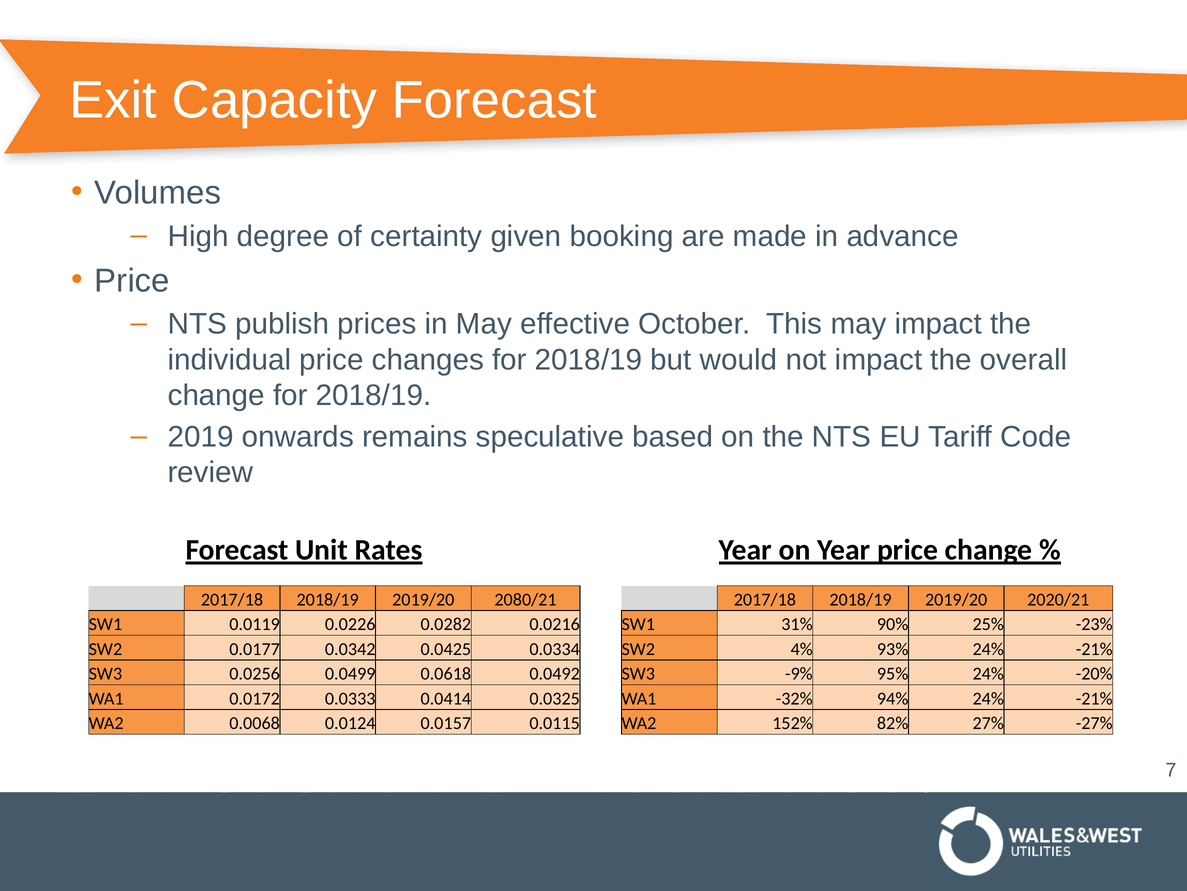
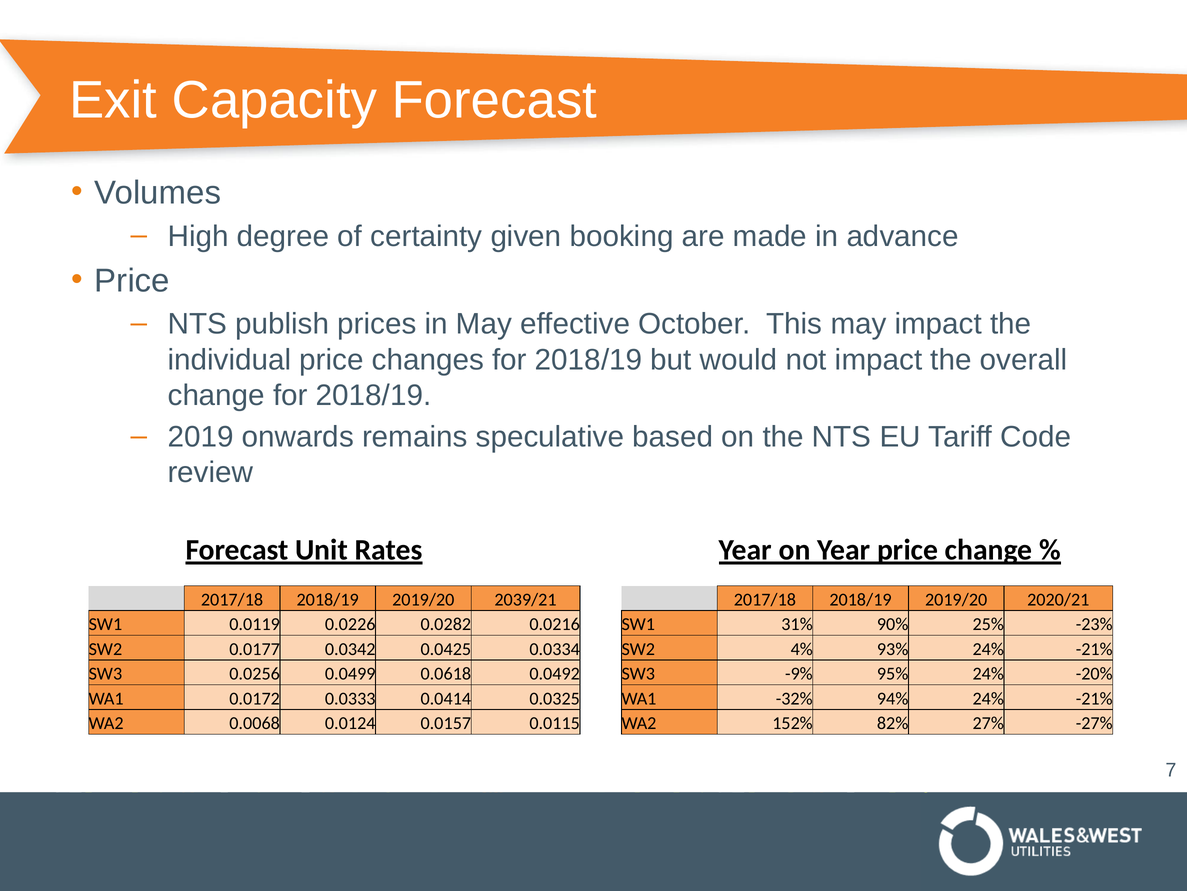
2080/21: 2080/21 -> 2039/21 (526, 599)
